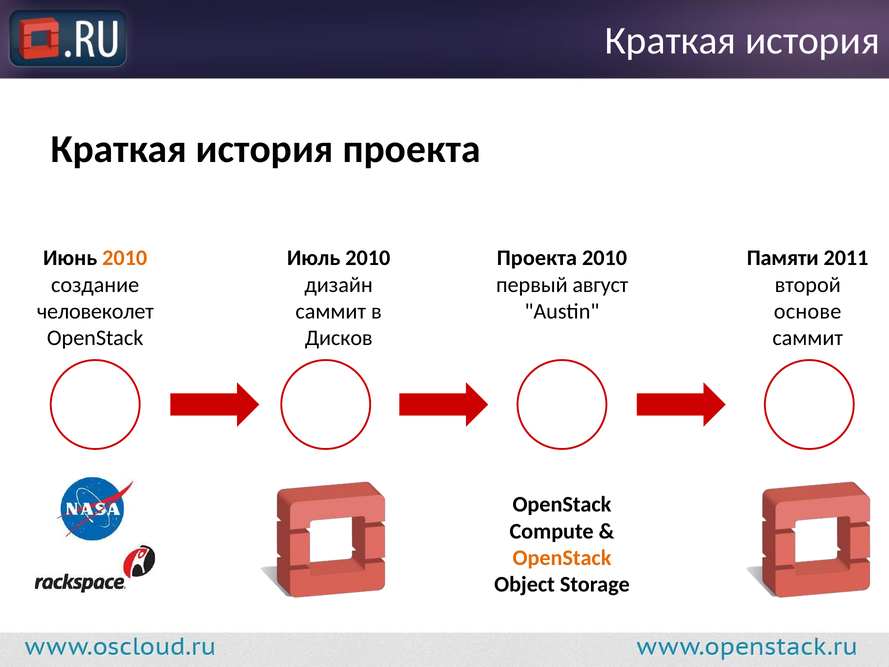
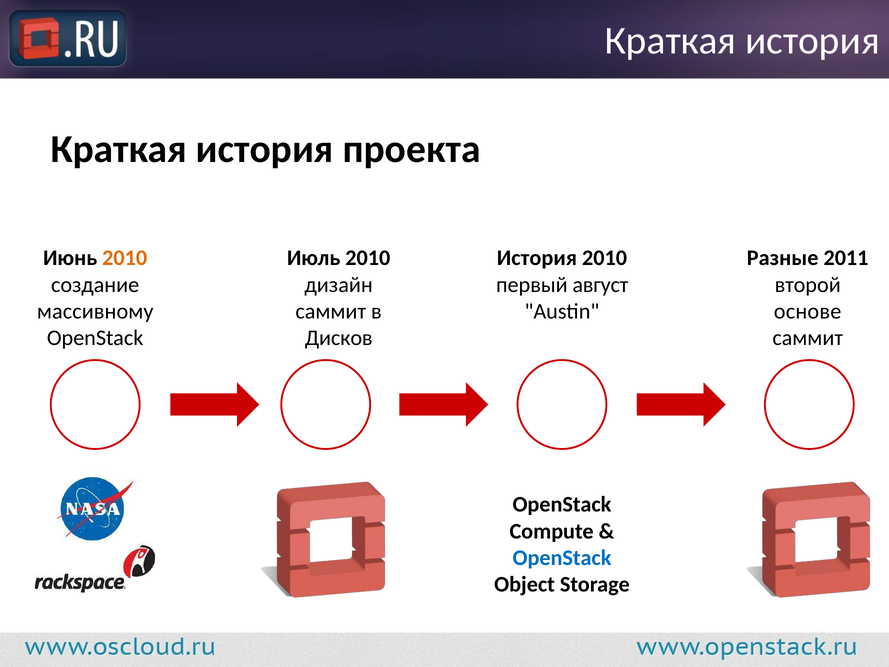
Проекта: Проекта -> История (537, 258)
Памяти: Памяти -> Разные (783, 258)
человеколет: человеколет -> массивному (95, 311)
OpenStack colour: orange -> blue (562, 558)
